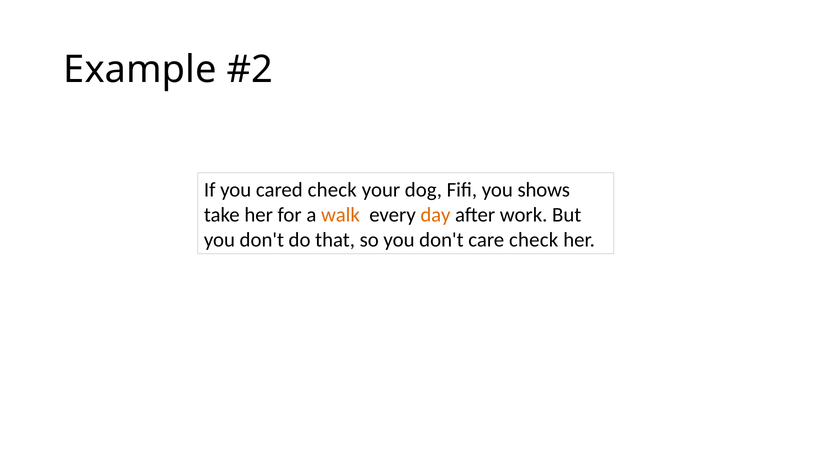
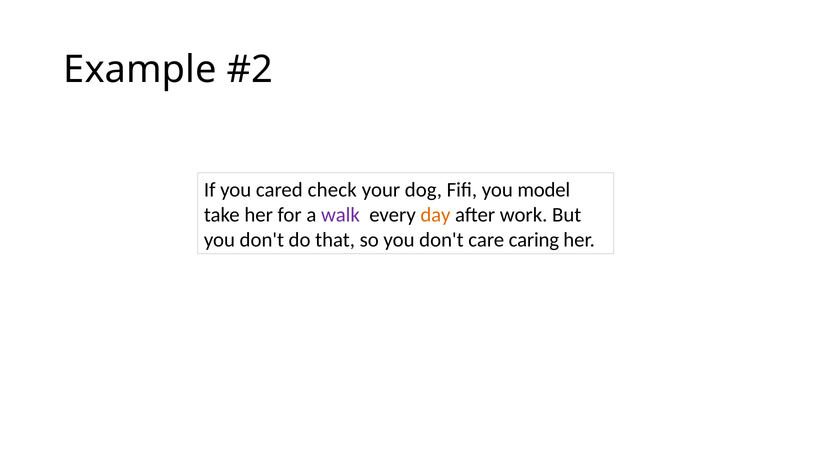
shows: shows -> model (544, 190)
walk colour: orange -> purple (340, 215)
care check: check -> caring (534, 240)
